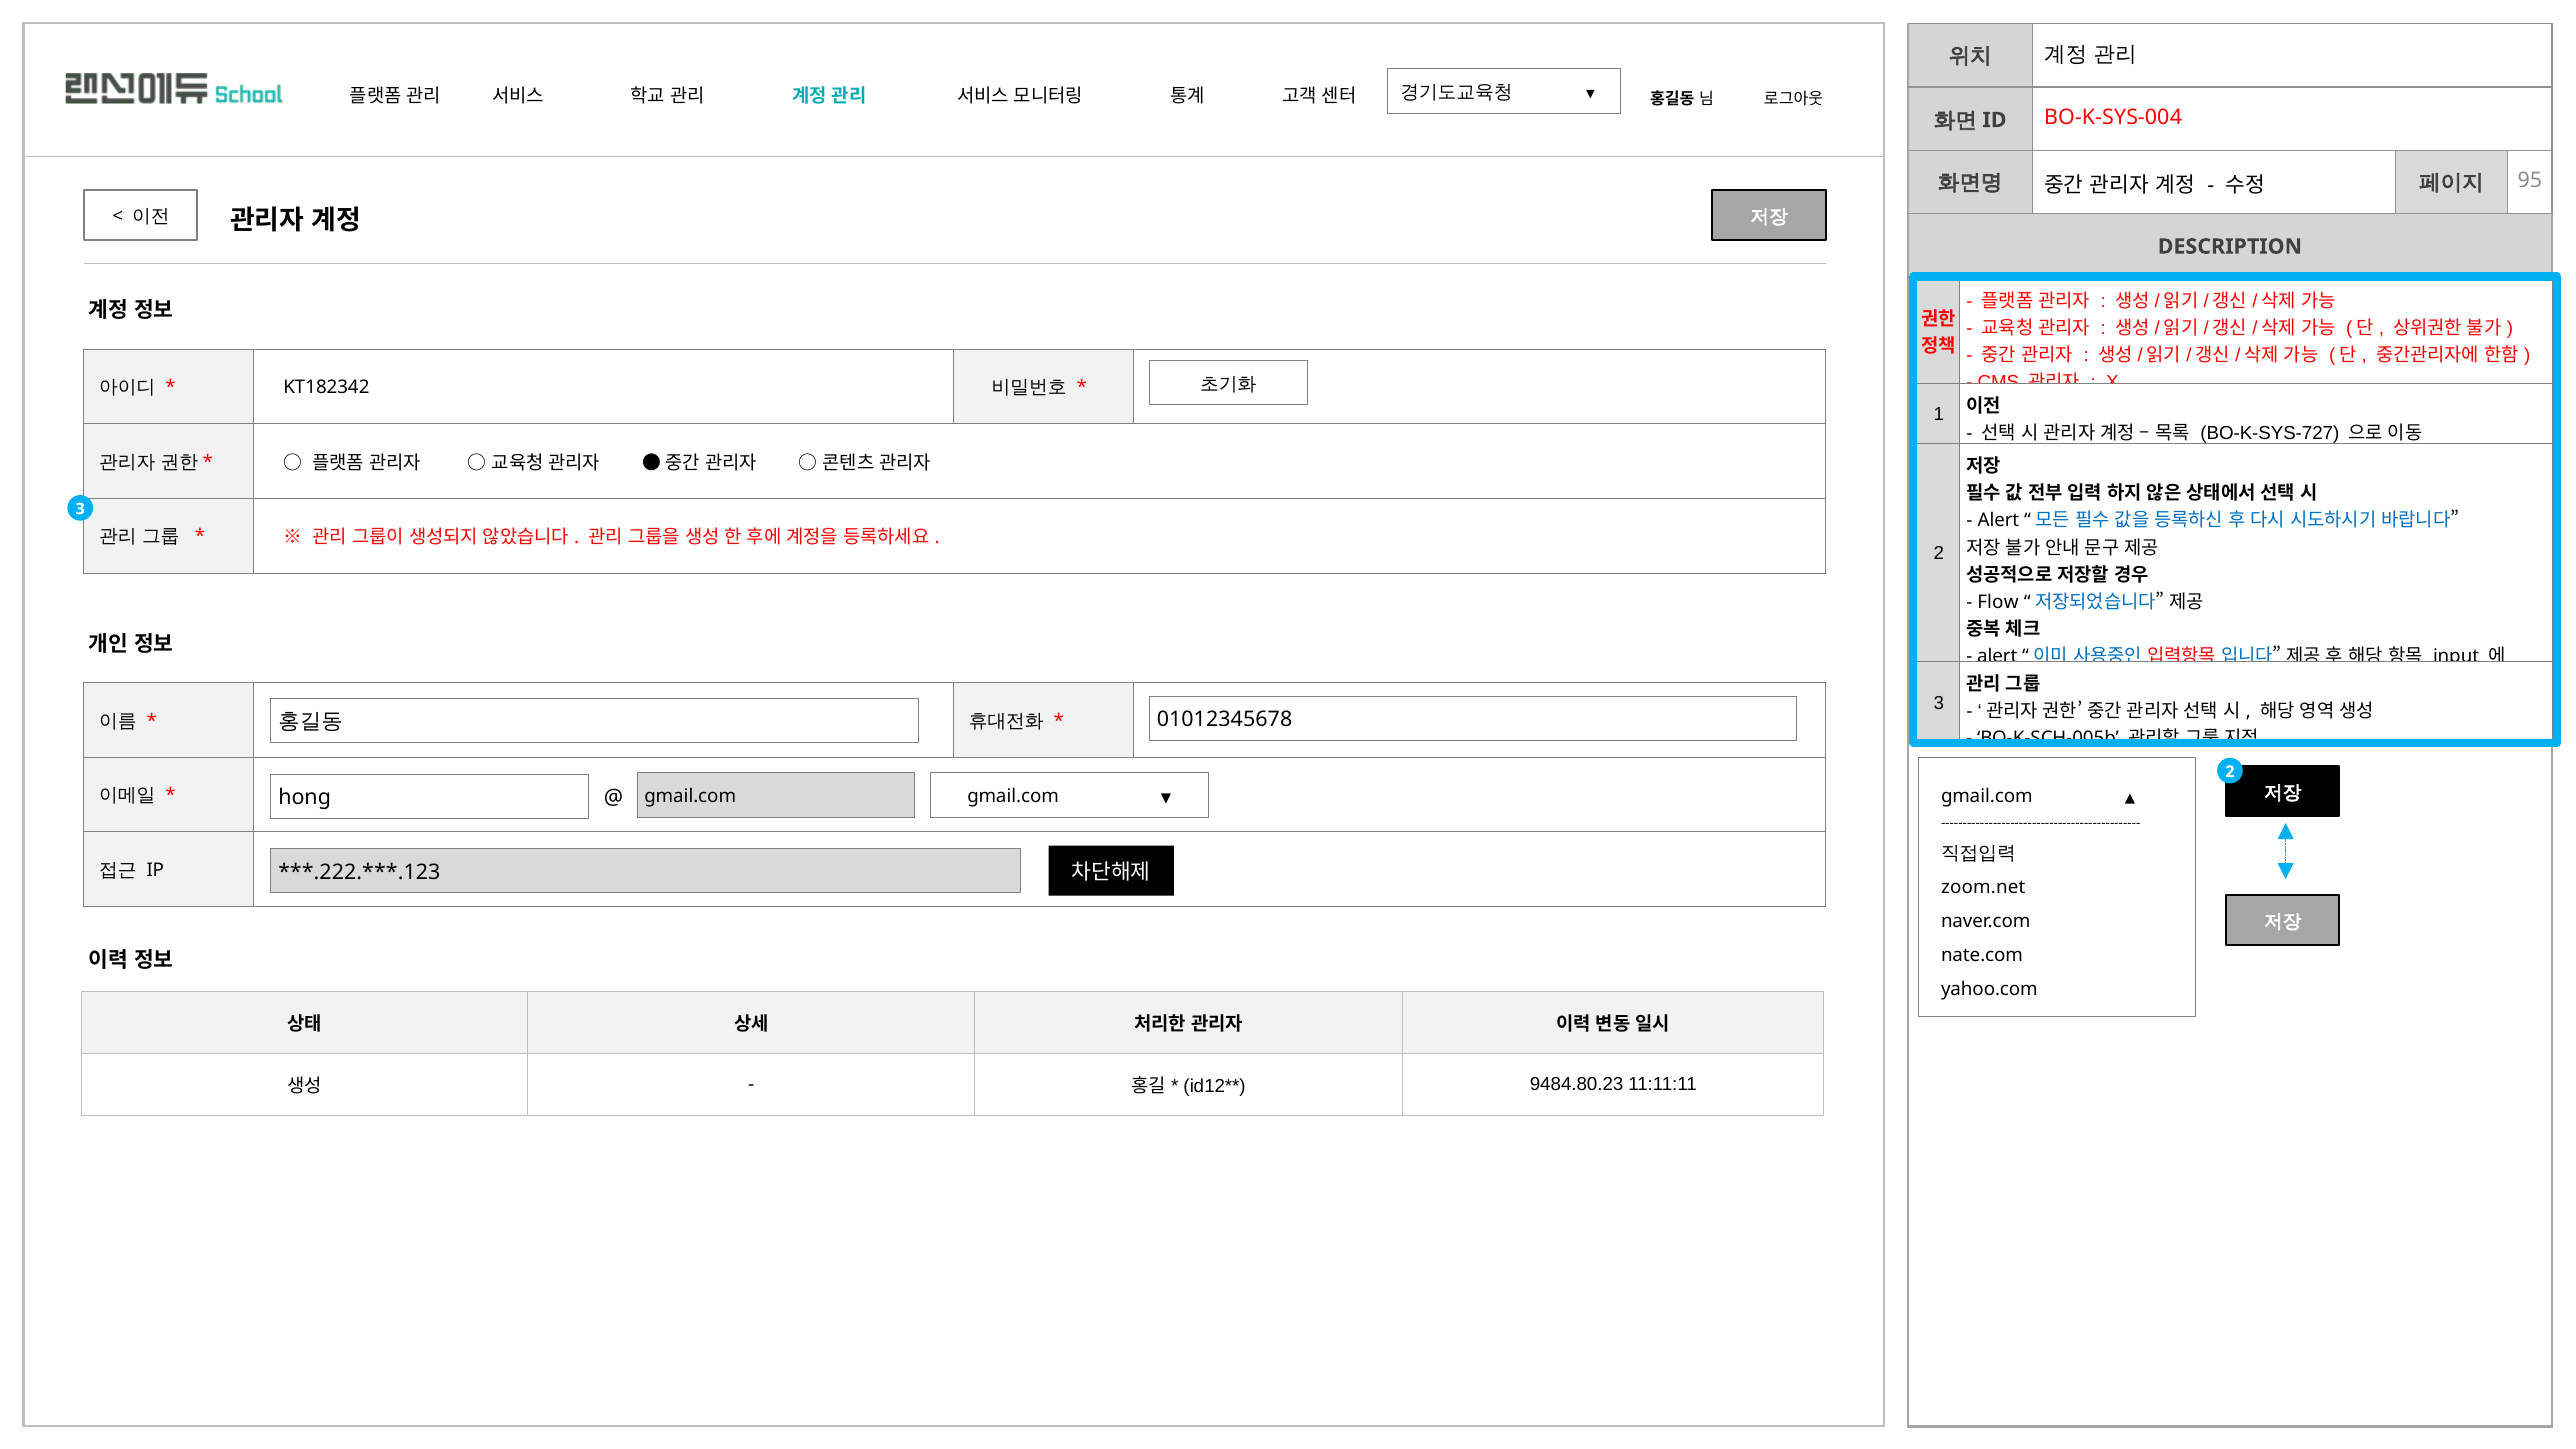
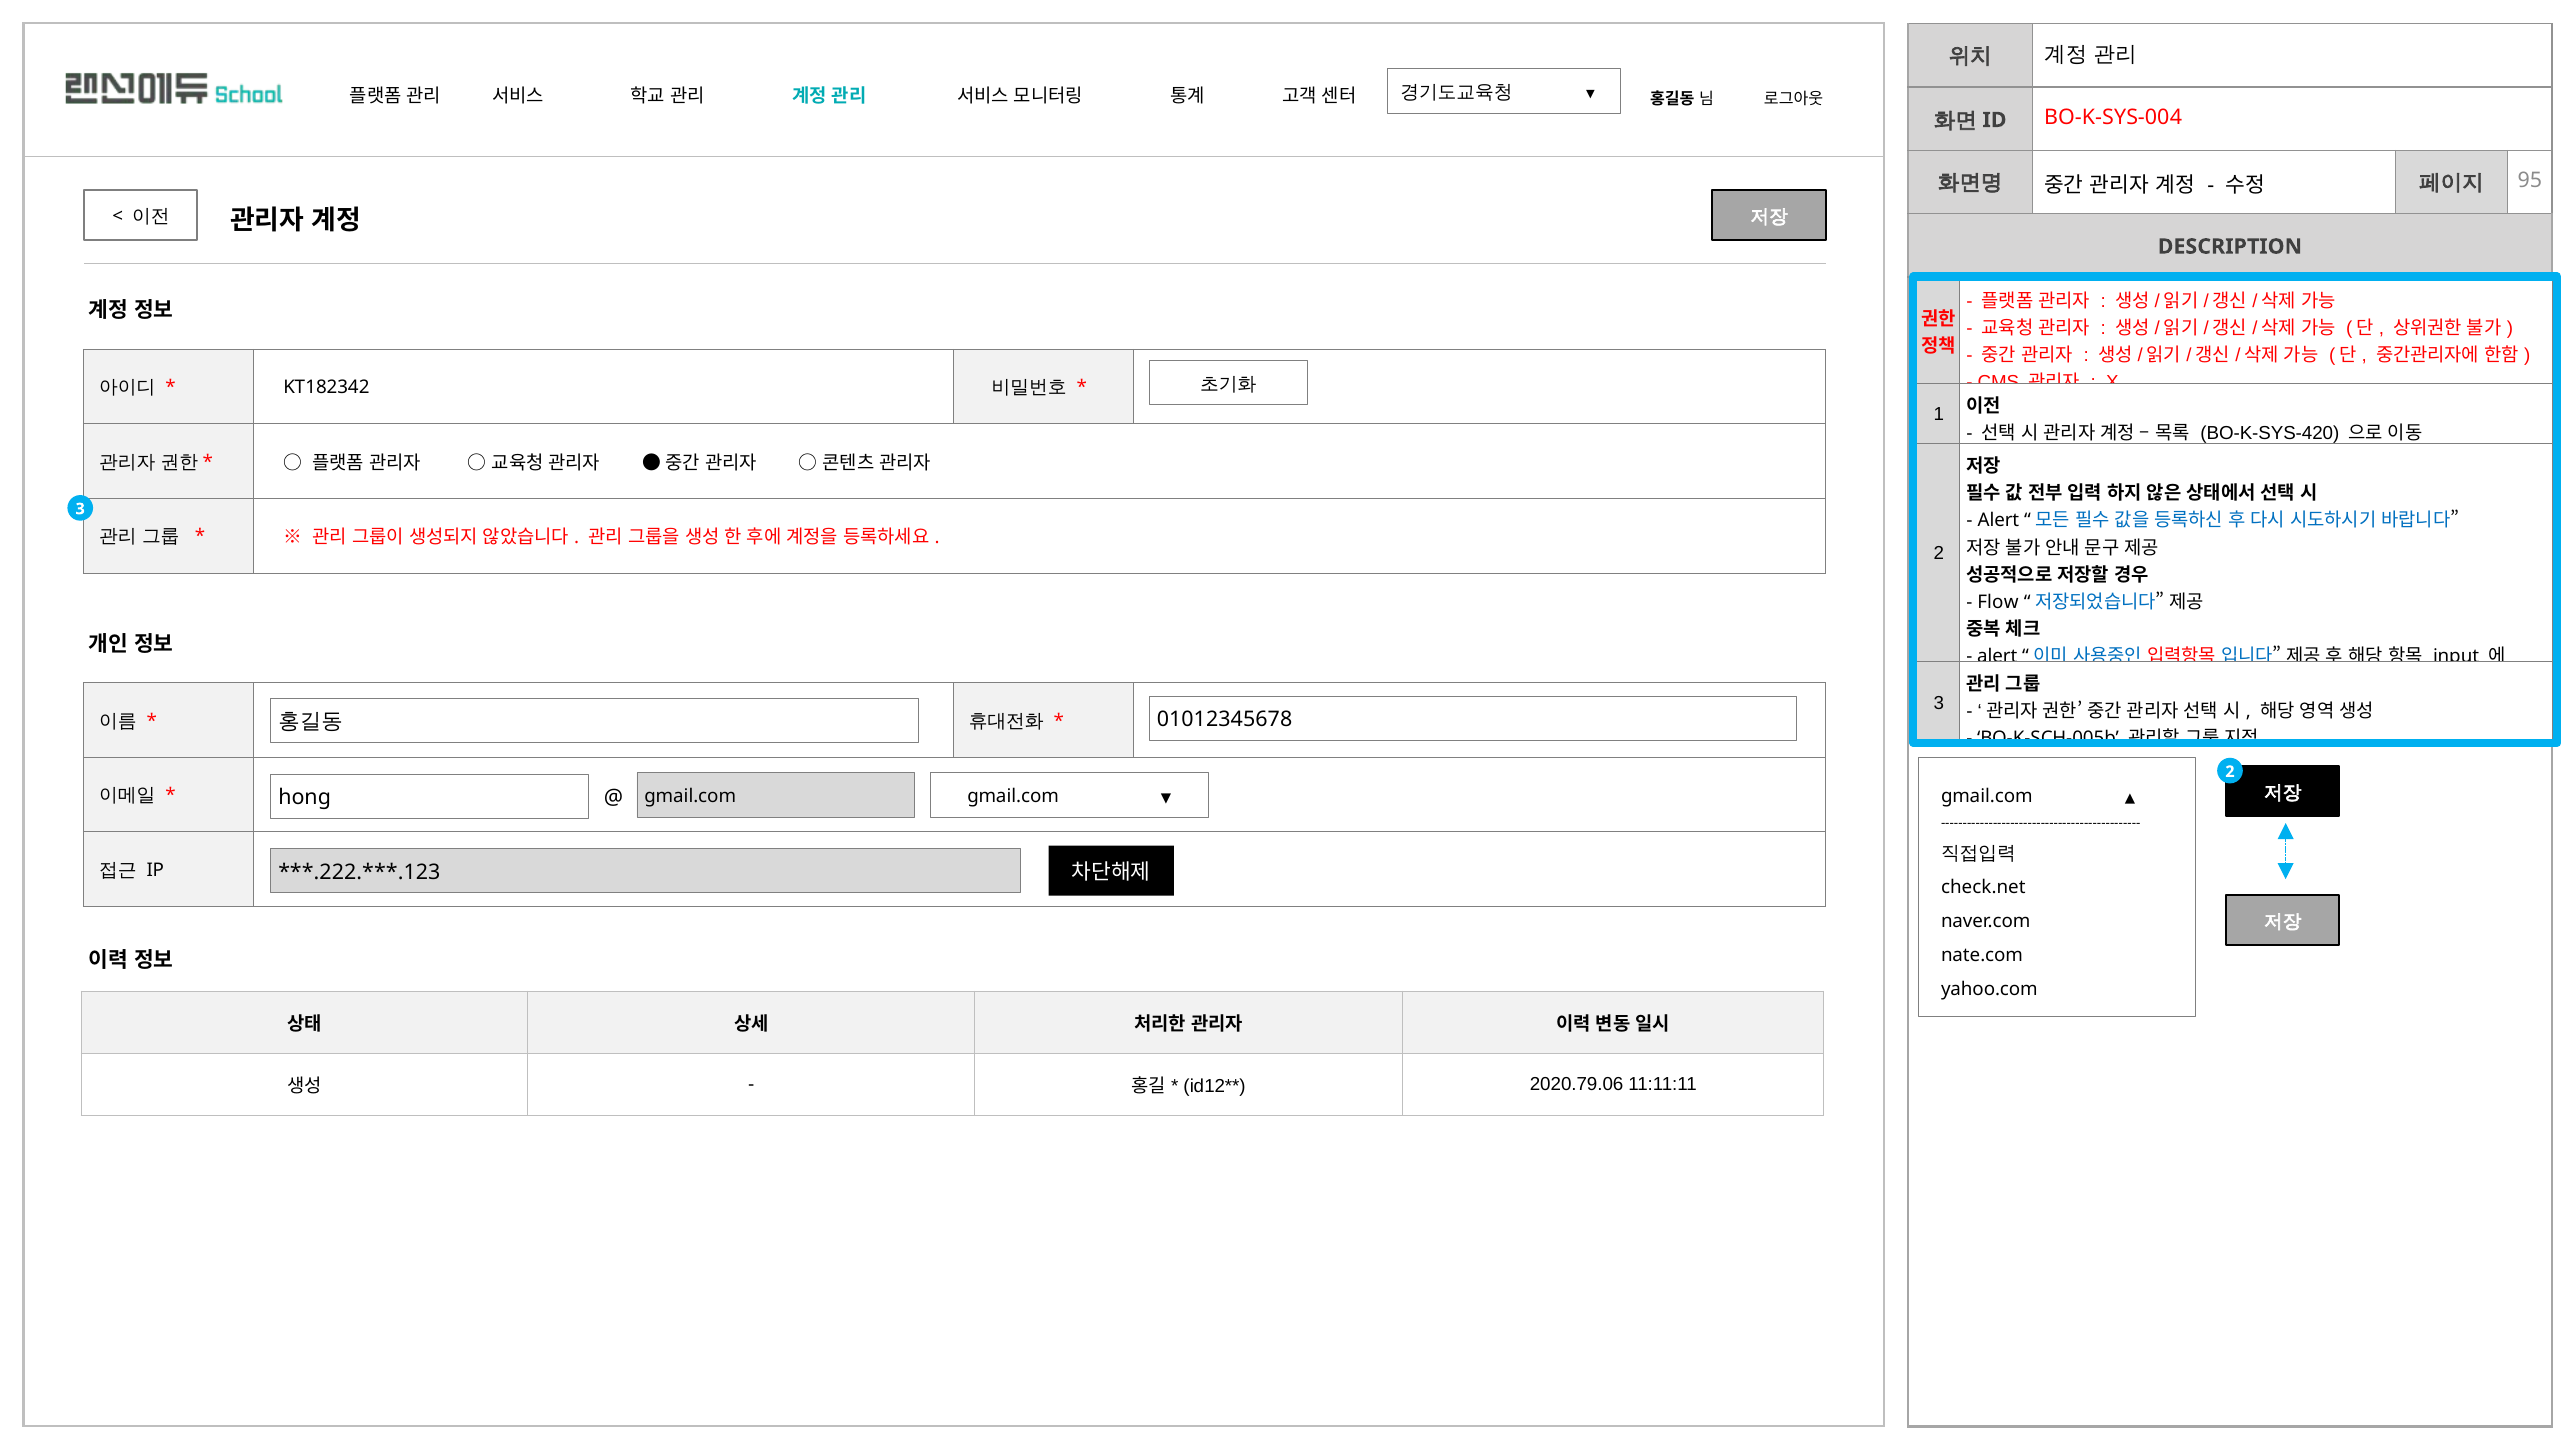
BO-K-SYS-727: BO-K-SYS-727 -> BO-K-SYS-420 (2270, 433)
zoom.net: zoom.net -> check.net (1983, 888)
9484.80.23: 9484.80.23 -> 2020.79.06 (1577, 1085)
